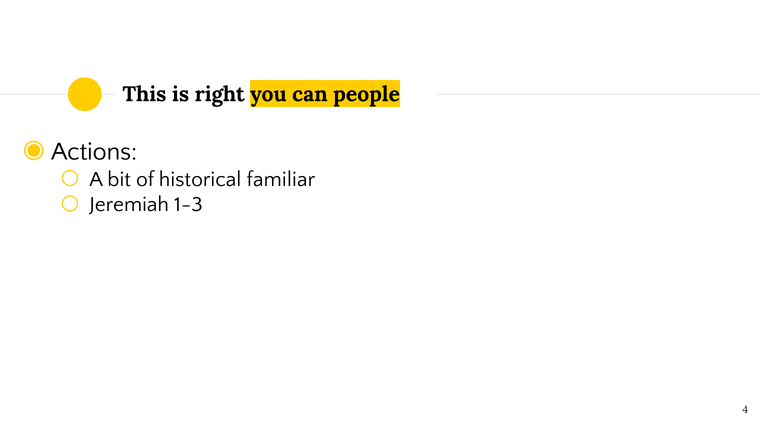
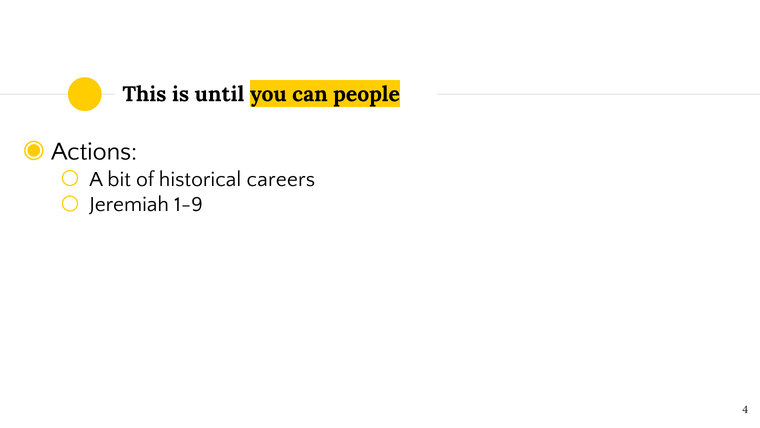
right: right -> until (219, 94)
familiar: familiar -> careers (281, 179)
1-3: 1-3 -> 1-9 (189, 204)
